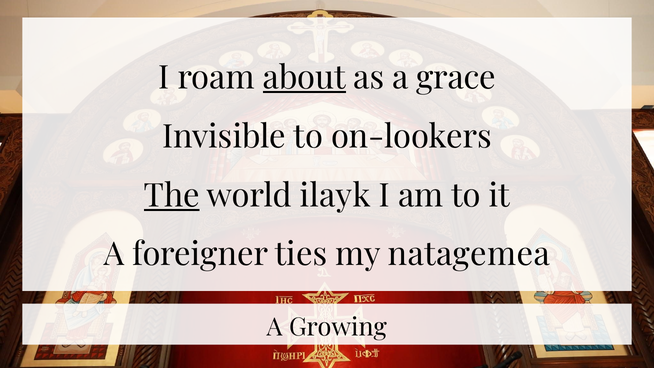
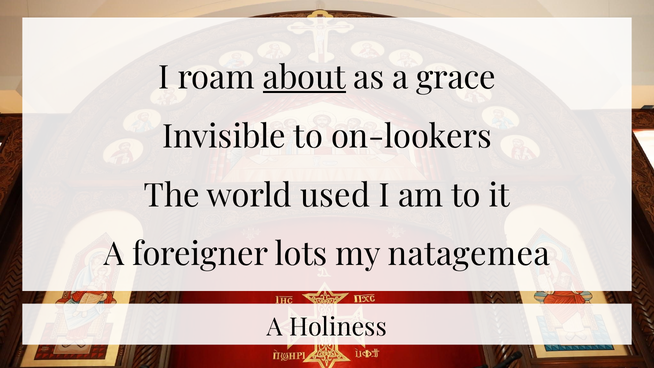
The underline: present -> none (172, 196)
ilayk: ilayk -> used (335, 196)
ties: ties -> lots (301, 255)
Growing: Growing -> Holiness (338, 327)
